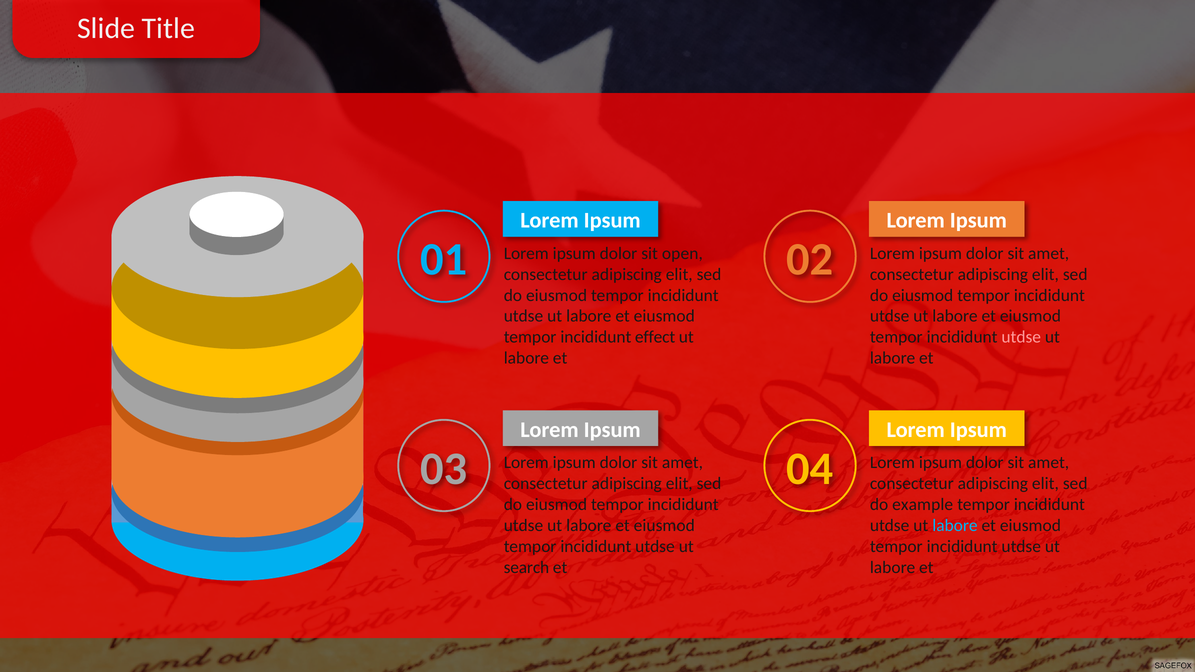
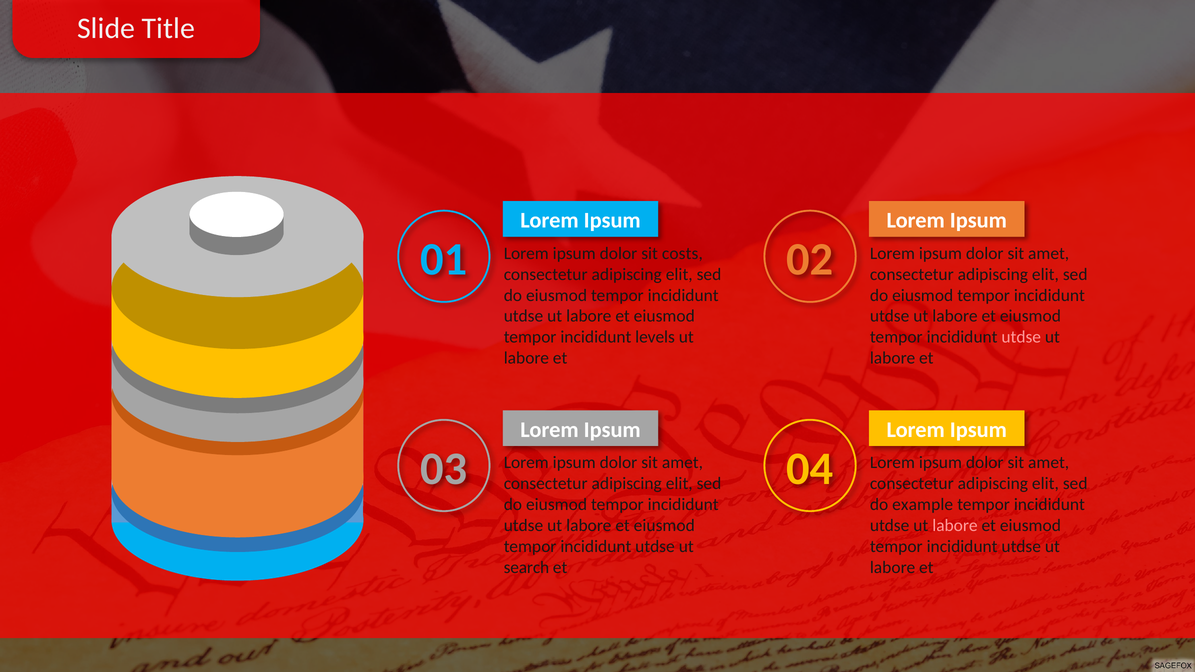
open: open -> costs (682, 254)
effect: effect -> levels (655, 337)
labore colour: light blue -> pink (955, 526)
